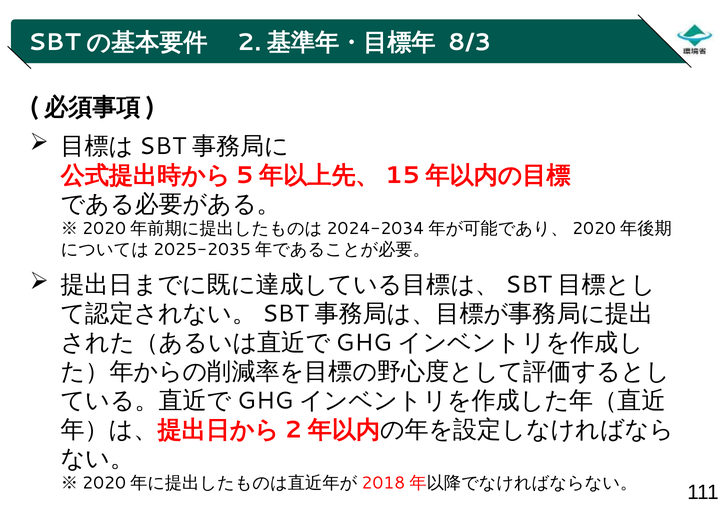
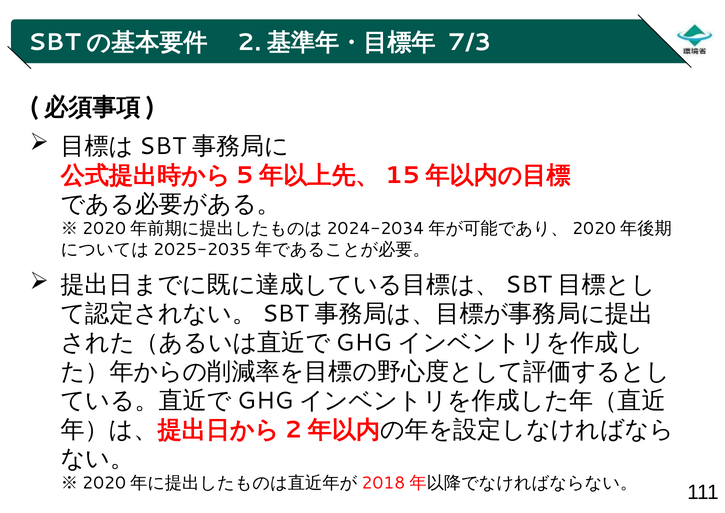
8/3: 8/3 -> 7/3 (470, 42)
